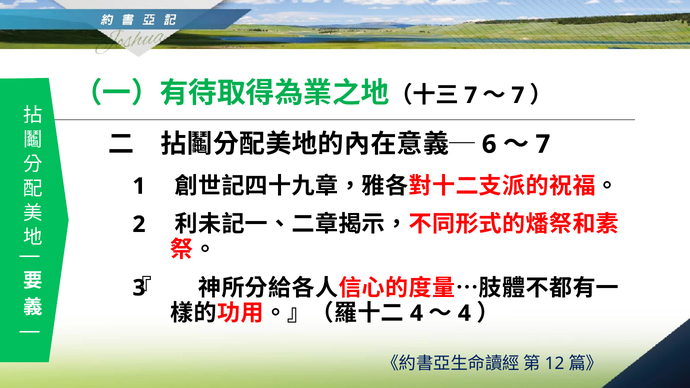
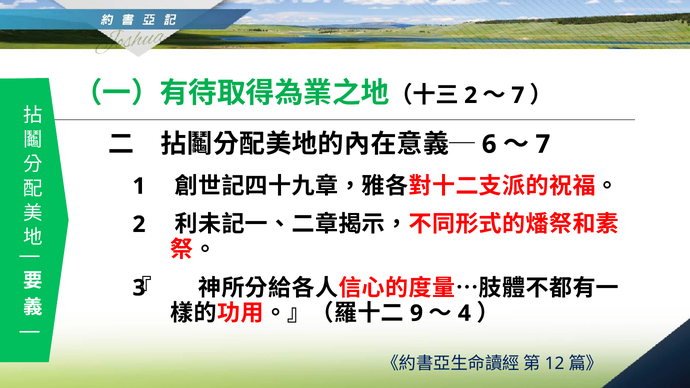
7: 7 -> 2 (471, 95)
4: 4 -> 9 (416, 313)
